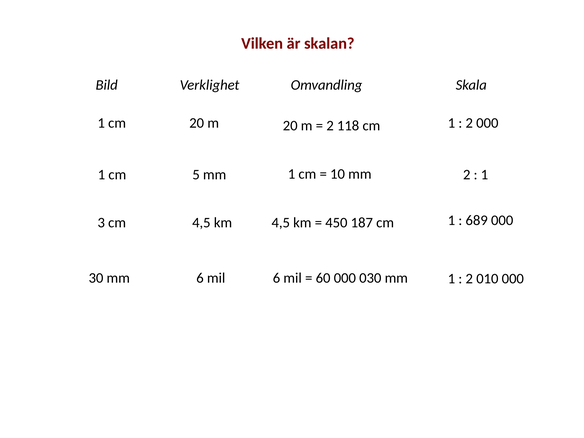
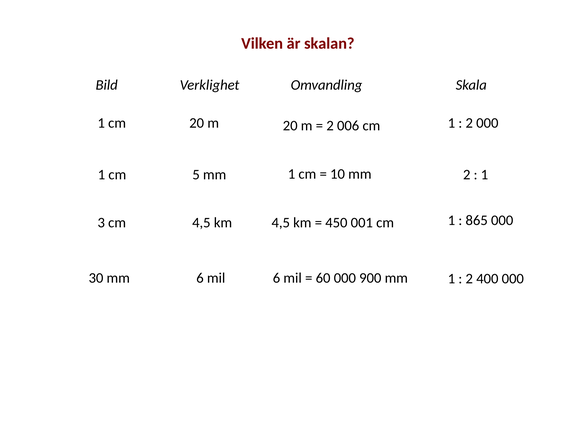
118: 118 -> 006 (348, 126)
689: 689 -> 865 (477, 220)
187: 187 -> 001 (362, 223)
030: 030 -> 900 (370, 278)
010: 010 -> 400 (487, 279)
